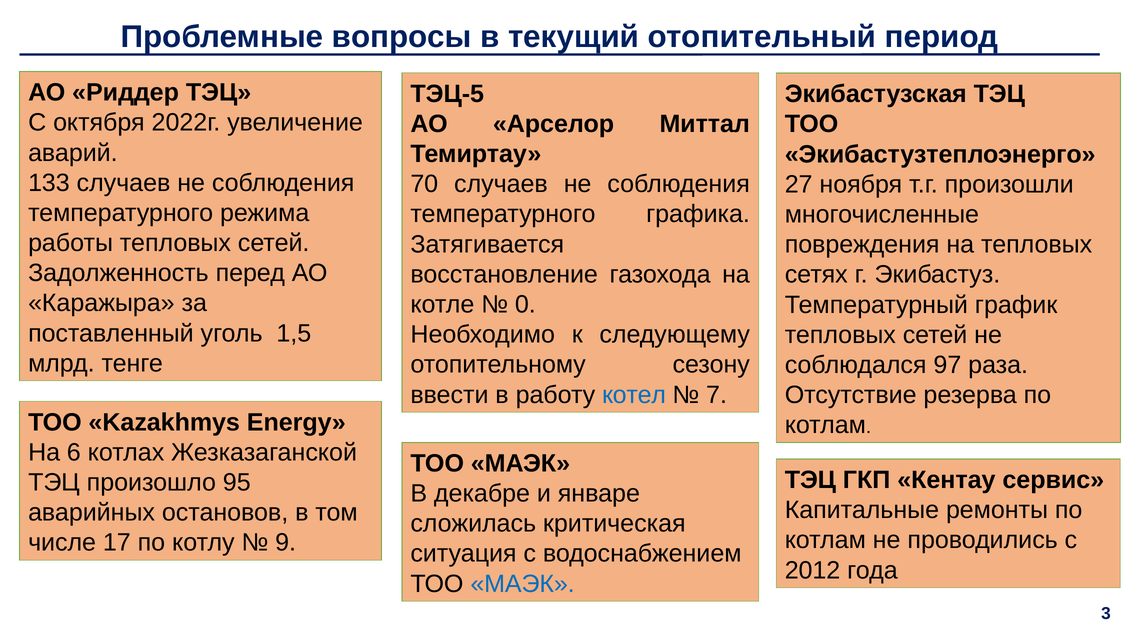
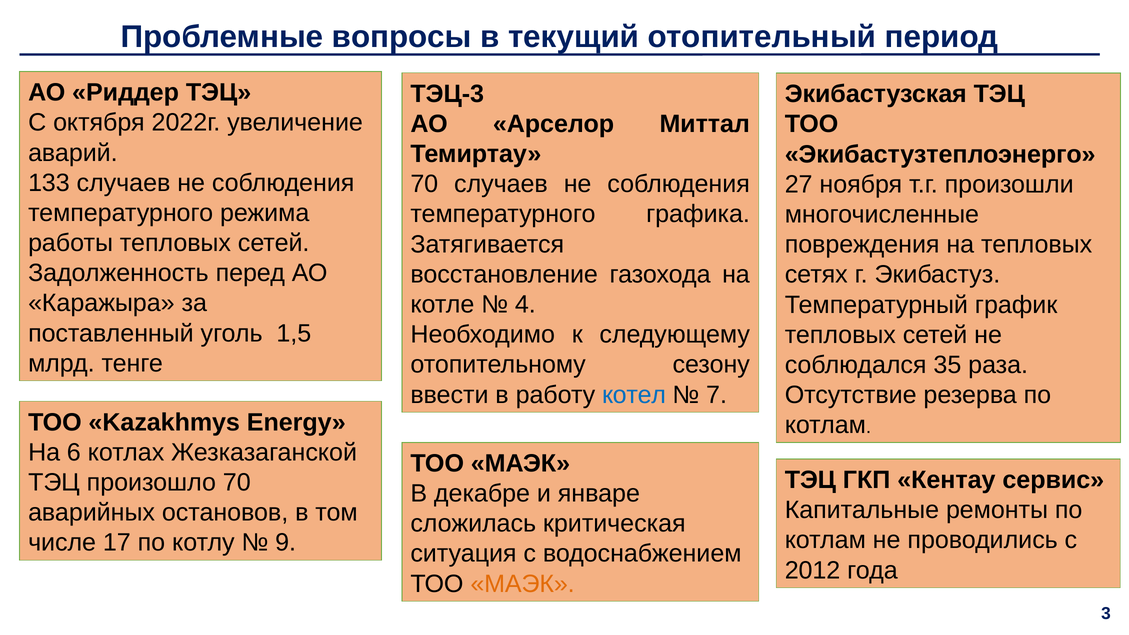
ТЭЦ-5: ТЭЦ-5 -> ТЭЦ-3 (447, 94)
0: 0 -> 4 (525, 305)
97: 97 -> 35 (947, 365)
произошло 95: 95 -> 70 (237, 483)
МАЭК colour: blue -> orange (523, 584)
